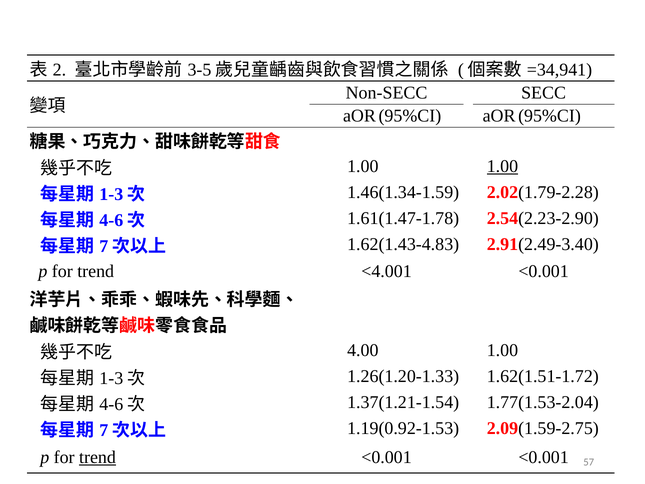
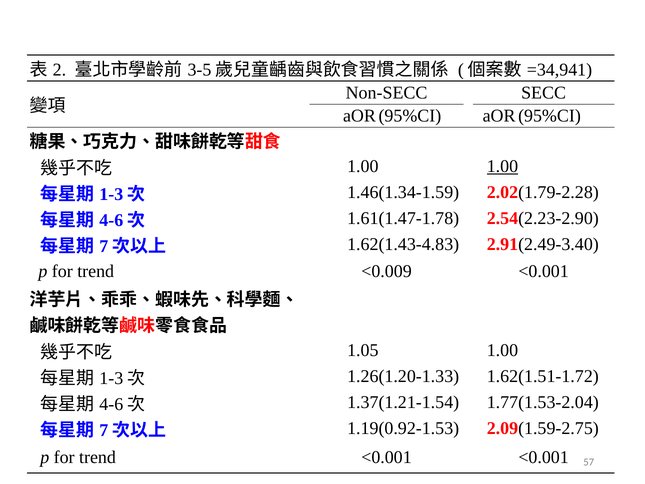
<4.001: <4.001 -> <0.009 (387, 271)
4.00: 4.00 -> 1.05 (363, 350)
trend underline: present -> none (97, 457)
